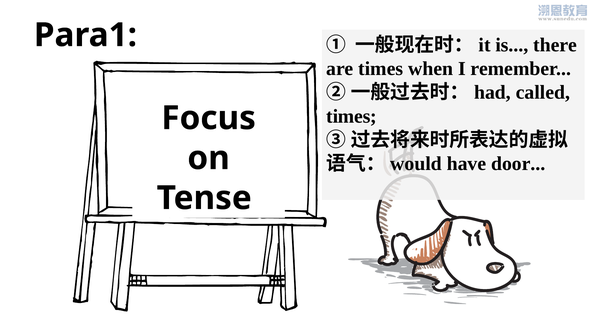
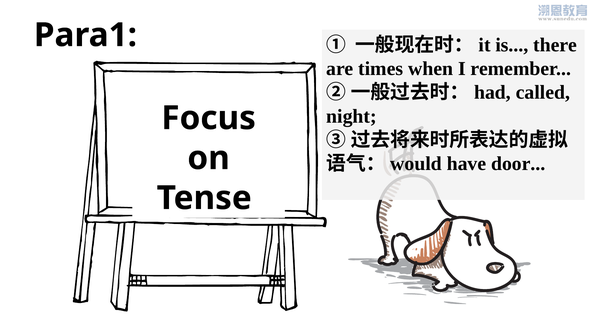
times: times -> night (352, 116)
